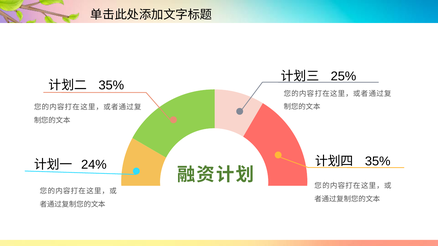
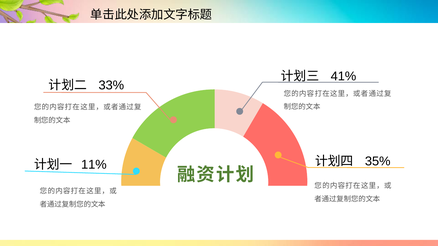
25%: 25% -> 41% (343, 76)
35%: 35% -> 33% (111, 85)
24%: 24% -> 11% (94, 165)
